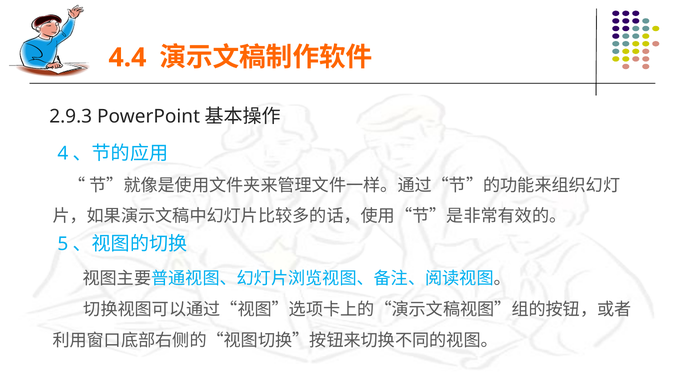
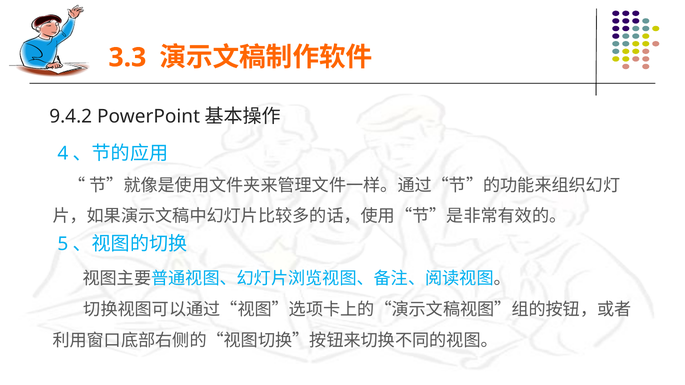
4.4: 4.4 -> 3.3 (127, 58)
2.9.3: 2.9.3 -> 9.4.2 (71, 117)
